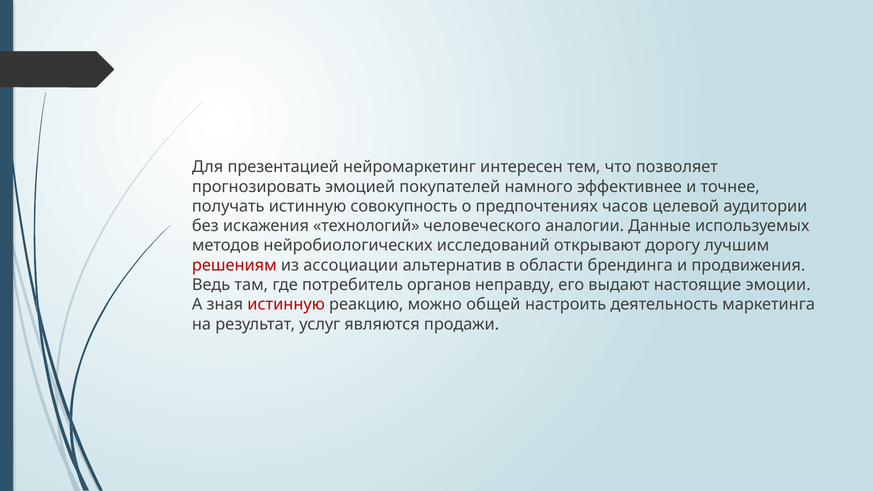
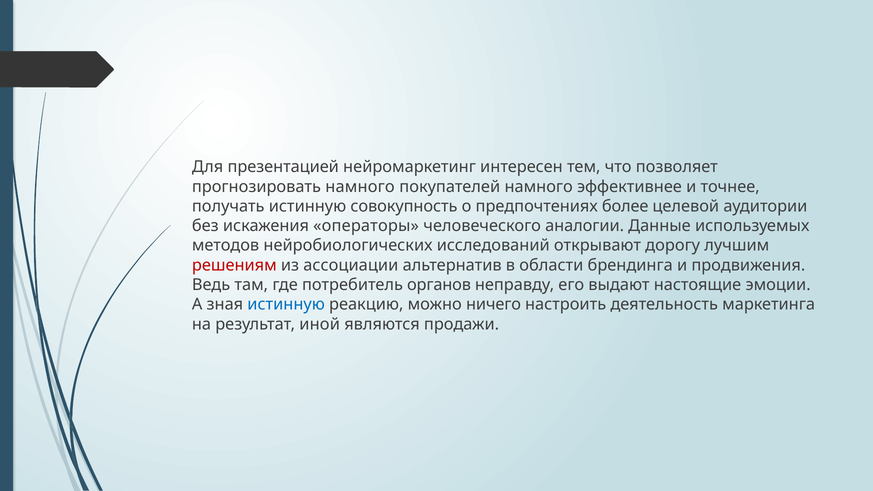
прогнозировать эмоцией: эмоцией -> намного (360, 187)
часов: часов -> более (625, 206)
технологий: технологий -> операторы (366, 226)
истинную colour: red -> blue (286, 305)
общей: общей -> ничего (494, 305)
услуг: услуг -> иной (320, 324)
